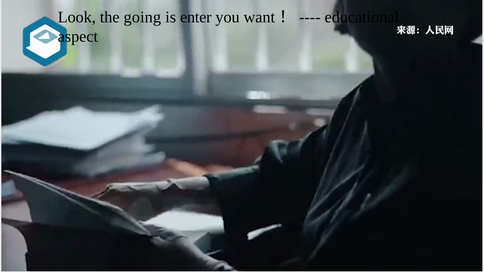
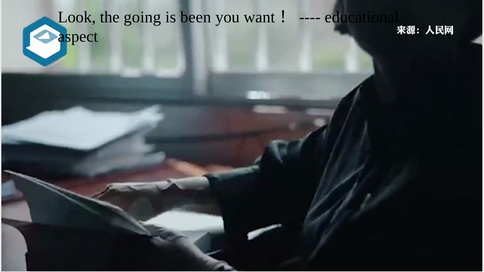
enter: enter -> been (196, 17)
